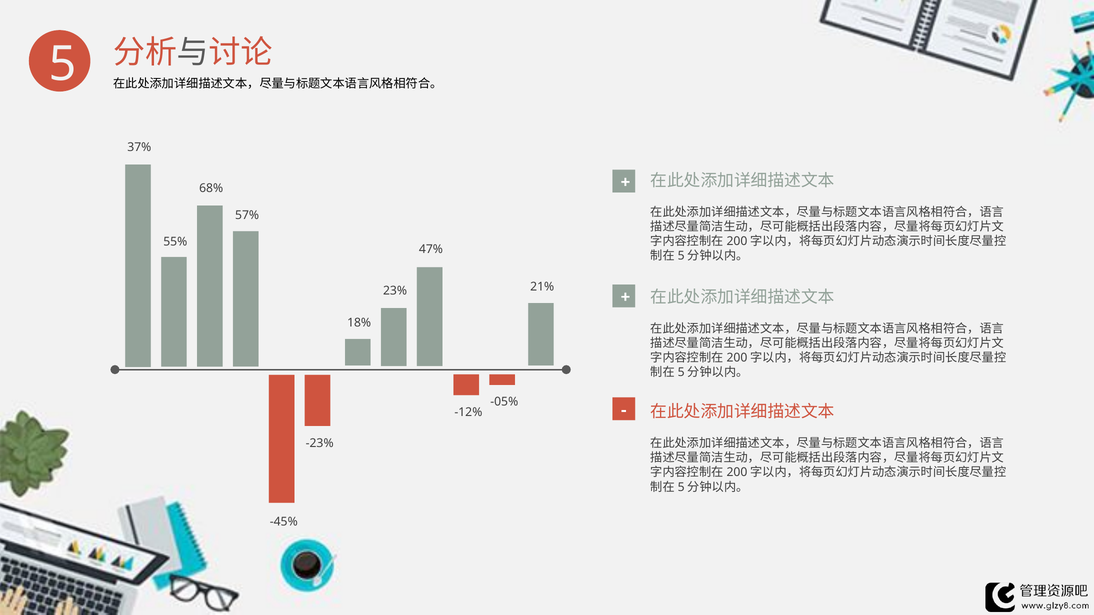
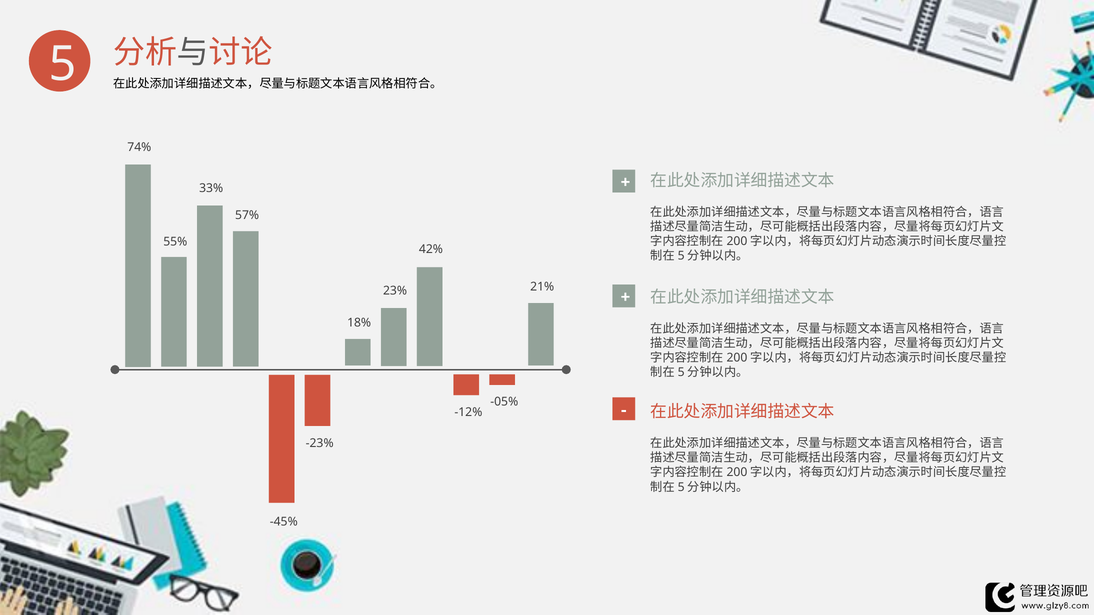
37%: 37% -> 74% (139, 148)
68%: 68% -> 33% (211, 188)
47%: 47% -> 42% (431, 249)
